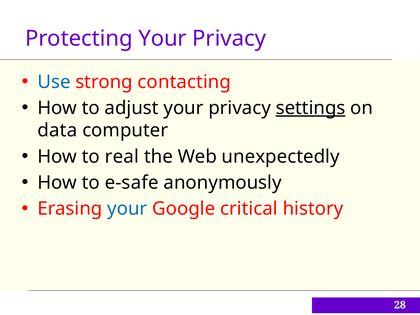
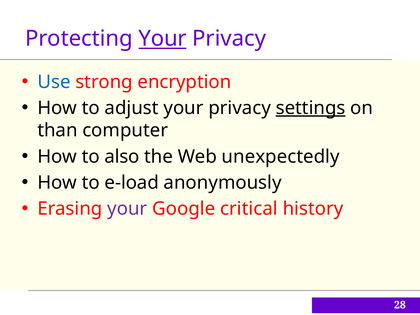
Your underline: none -> present (163, 39)
contacting: contacting -> encryption (184, 82)
data: data -> than (57, 130)
real: real -> also (122, 157)
e-safe: e-safe -> e-load (132, 183)
your colour: blue -> purple (127, 209)
